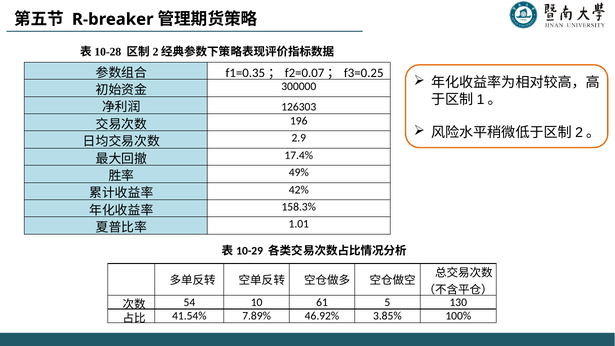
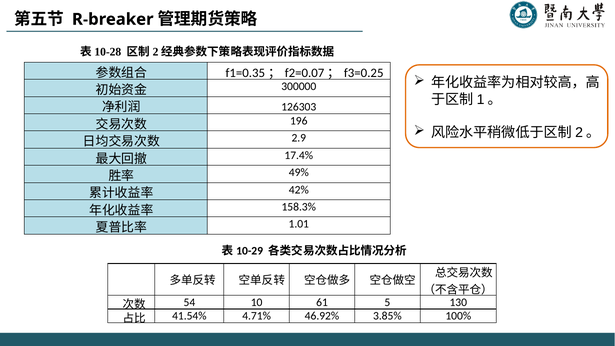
7.89%: 7.89% -> 4.71% (257, 316)
